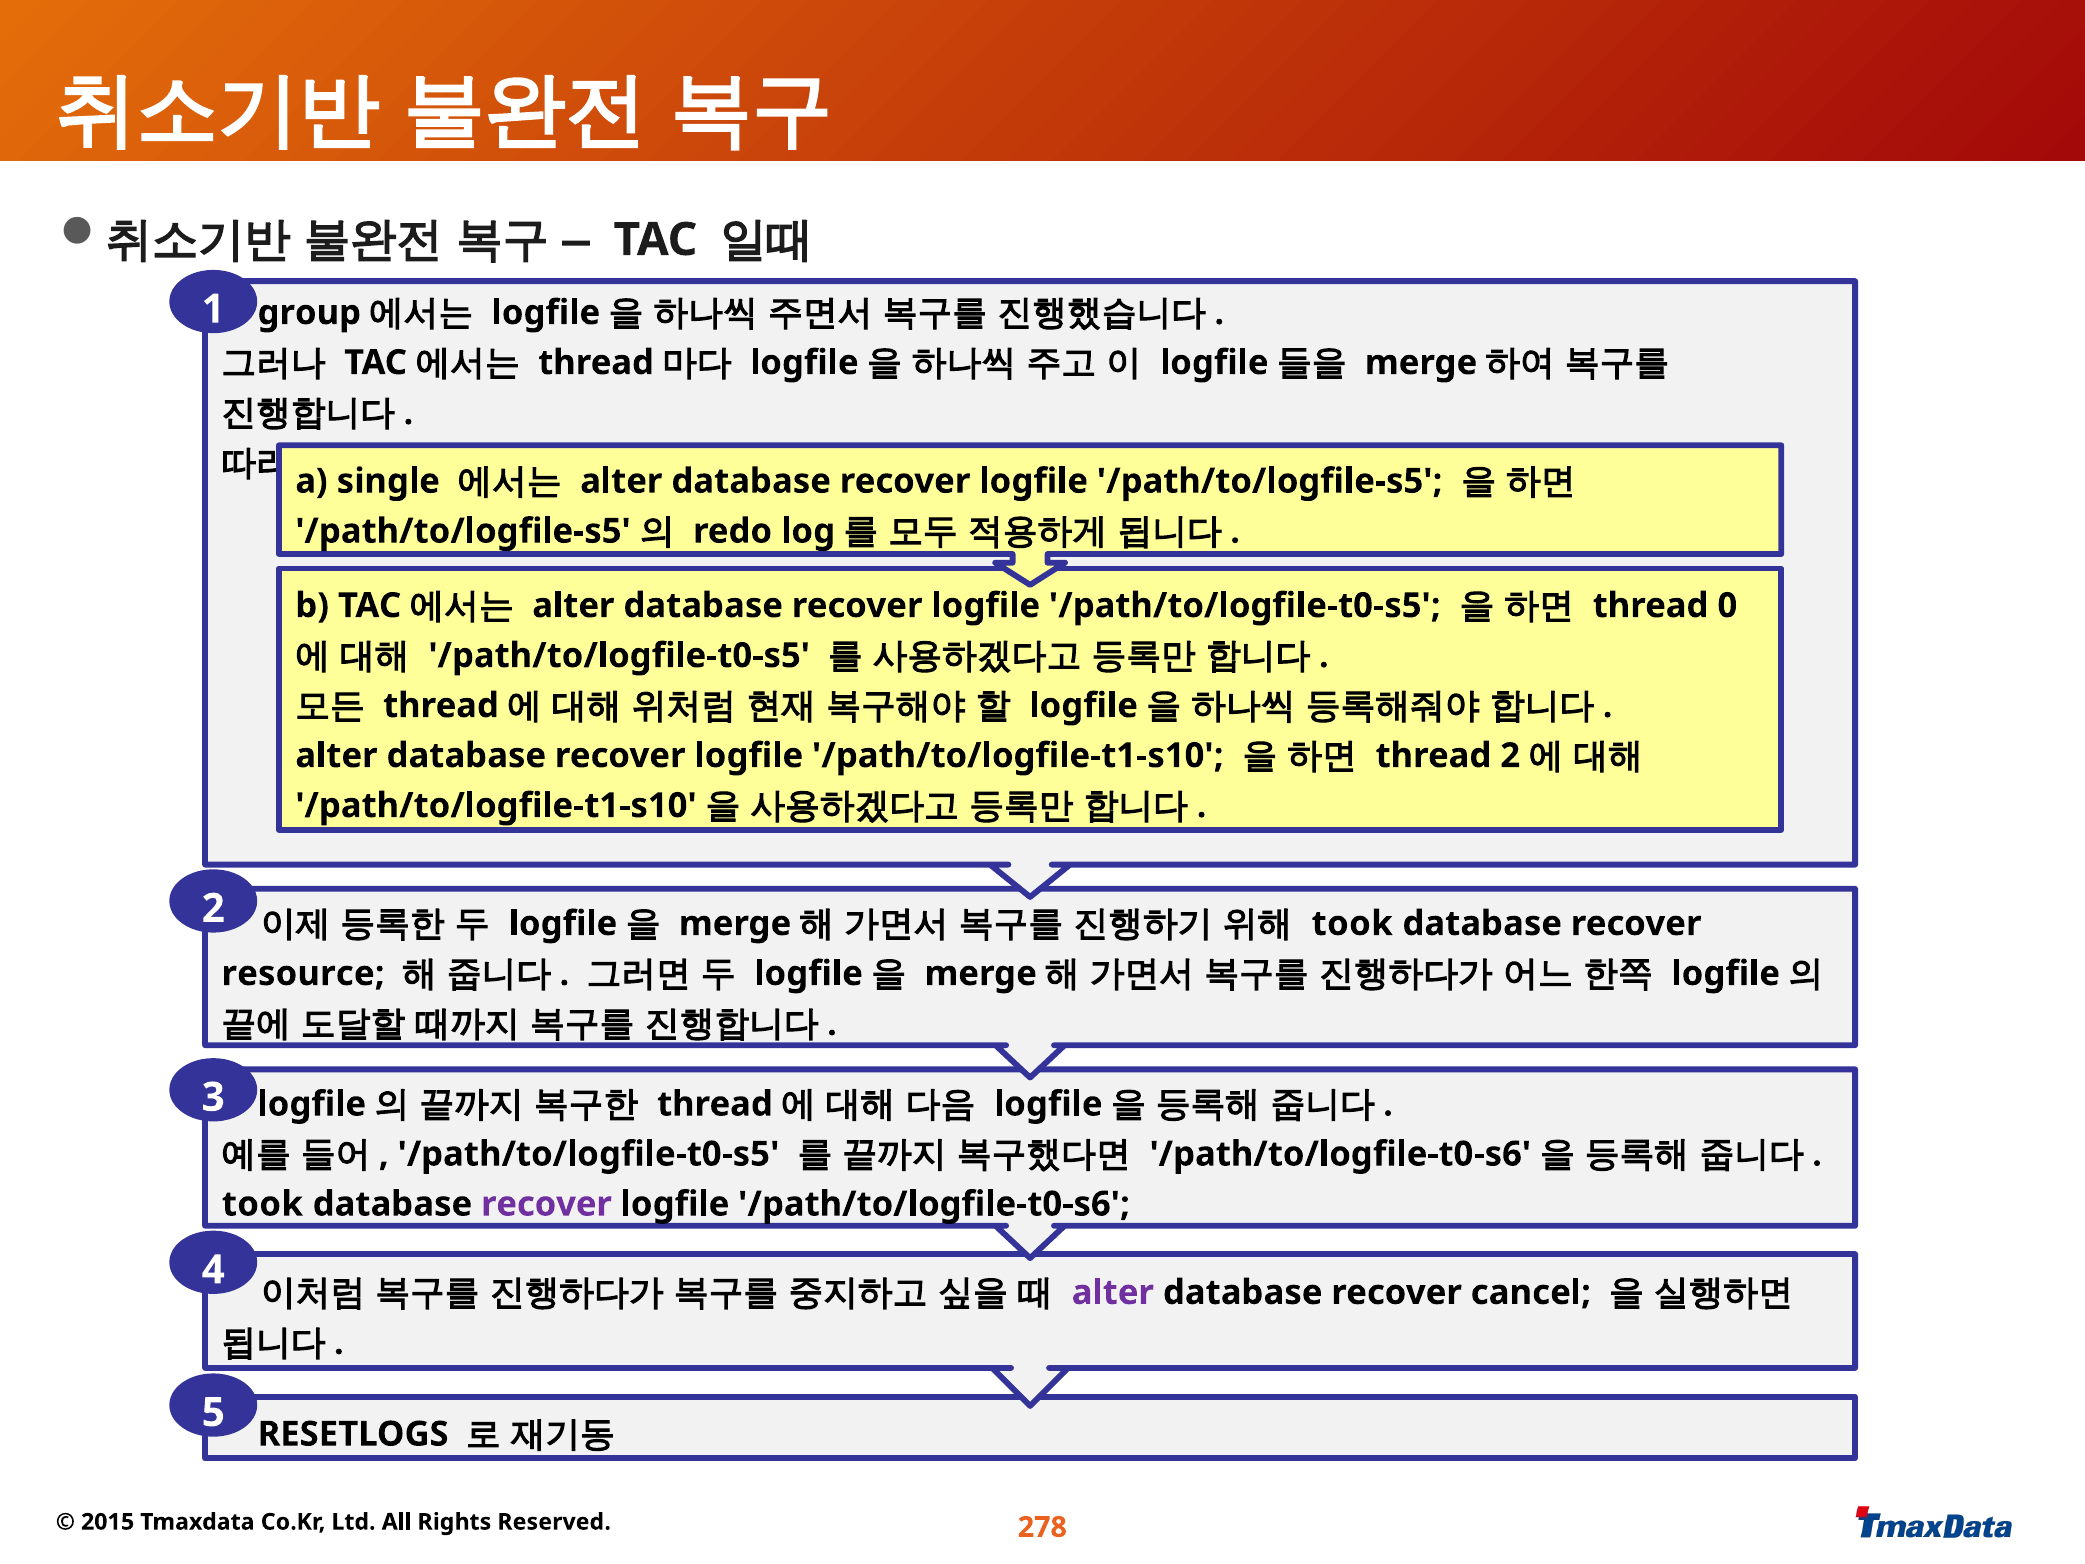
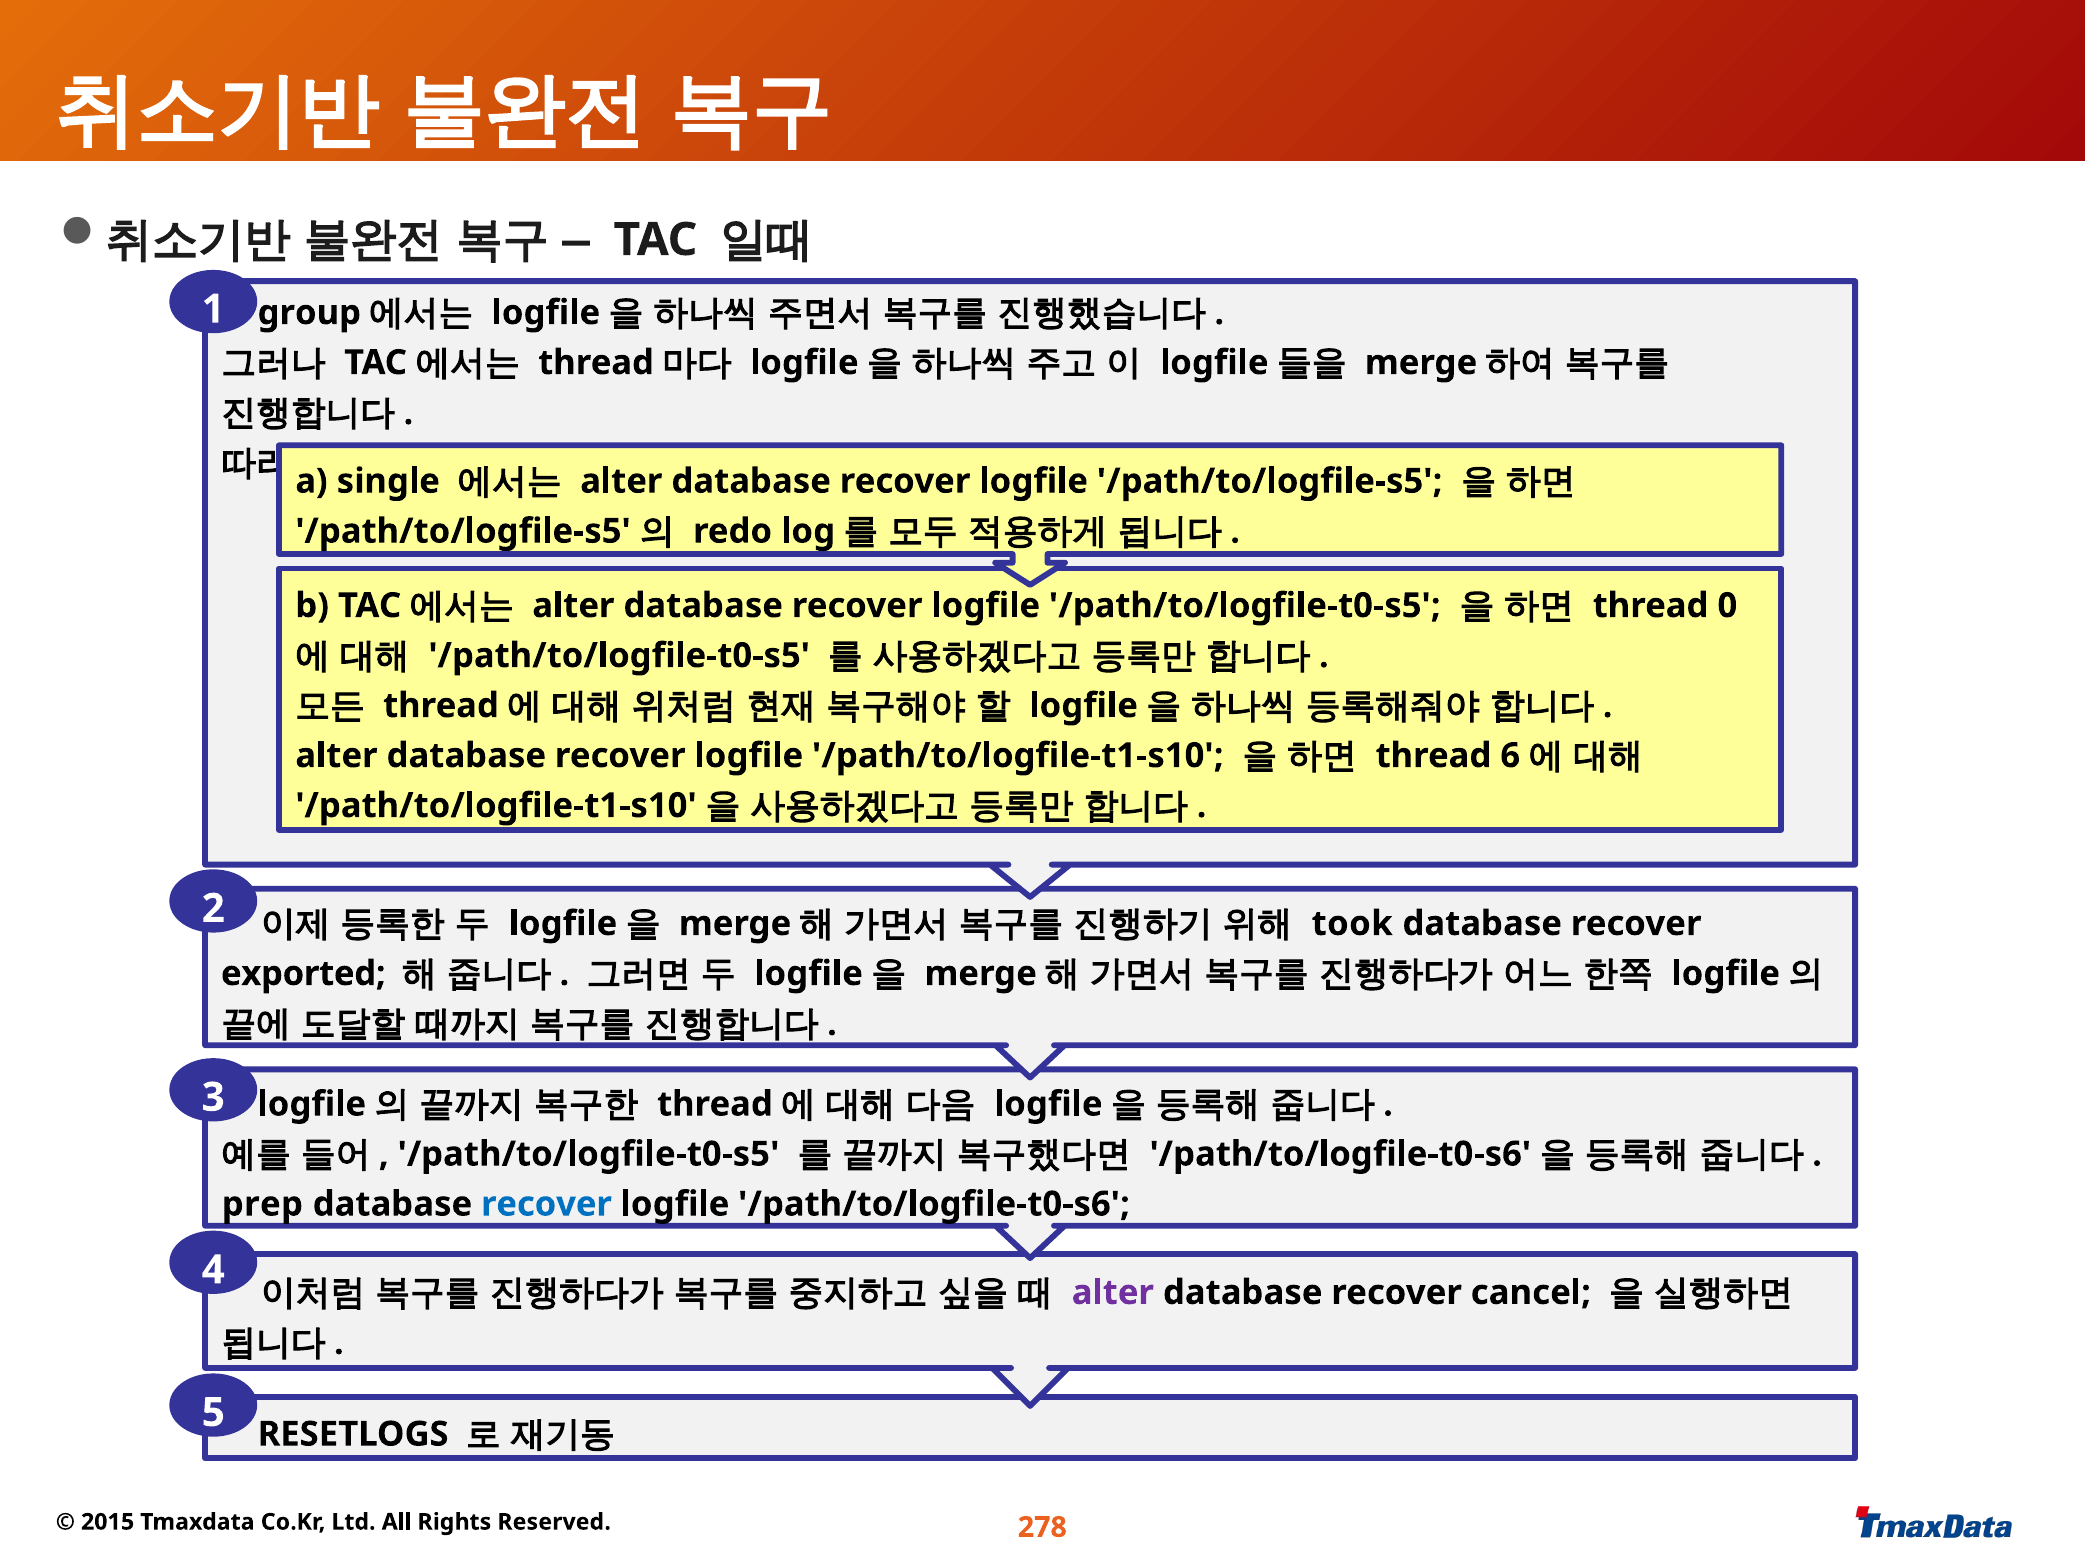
thread 2: 2 -> 6 (1510, 756)
resource: resource -> exported (303, 973)
took: took -> prep (262, 1204)
recover colour: purple -> blue (546, 1204)
